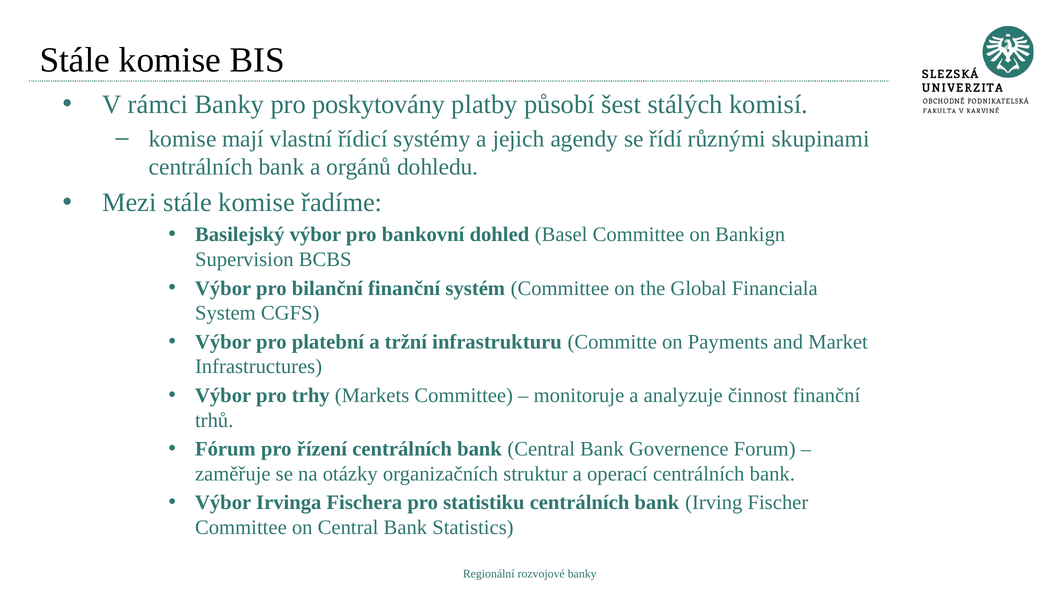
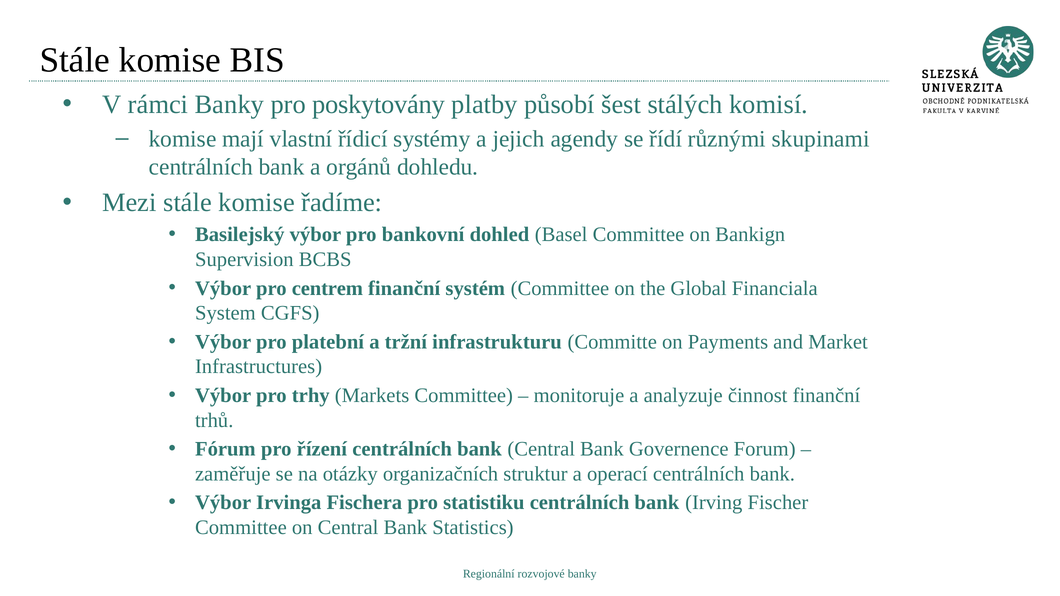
bilanční: bilanční -> centrem (327, 288)
